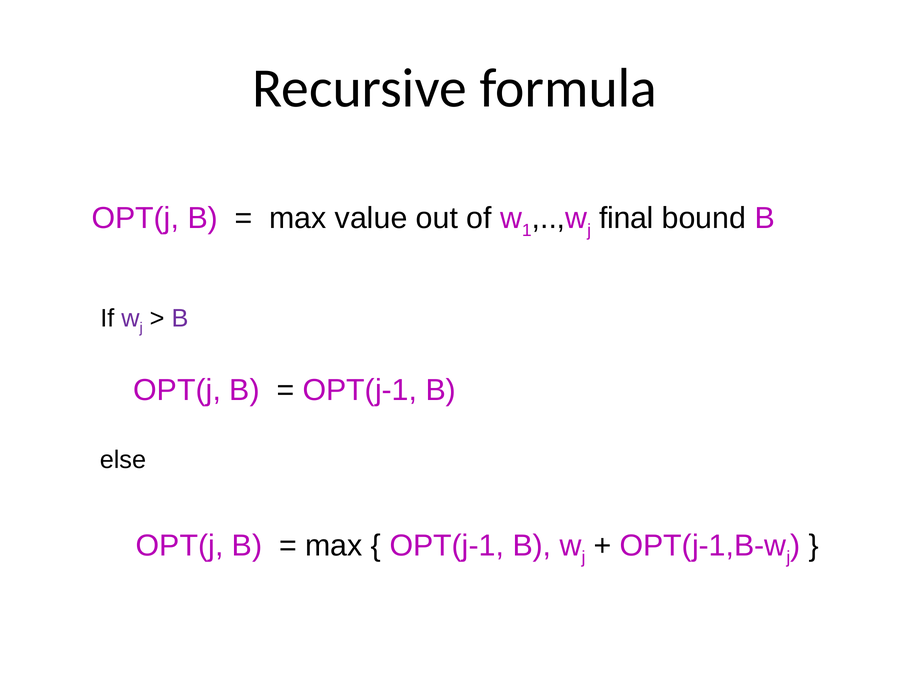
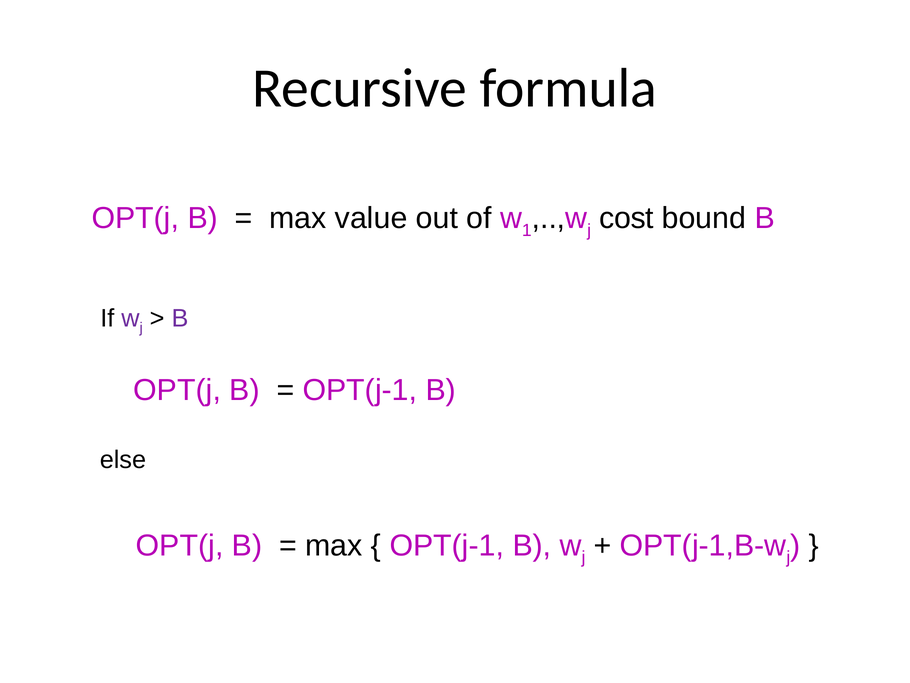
final: final -> cost (627, 218)
